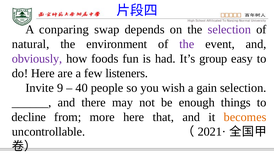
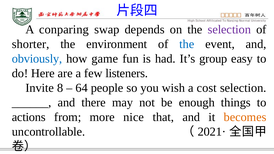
natural: natural -> shorter (31, 44)
the colour: purple -> blue (187, 44)
obviously colour: purple -> blue (37, 59)
foods: foods -> game (105, 59)
9: 9 -> 8 (60, 88)
40: 40 -> 64 (82, 88)
gain: gain -> cost (207, 88)
decline: decline -> actions (29, 117)
more here: here -> nice (134, 117)
